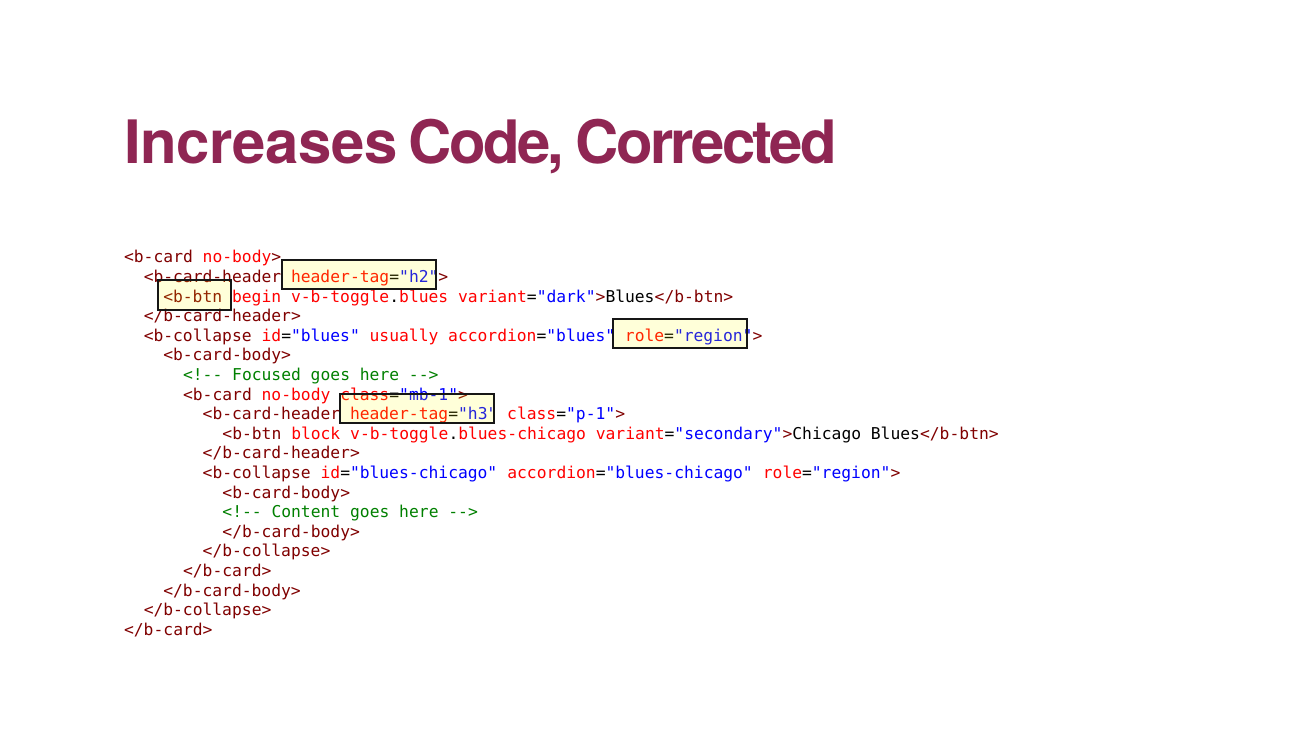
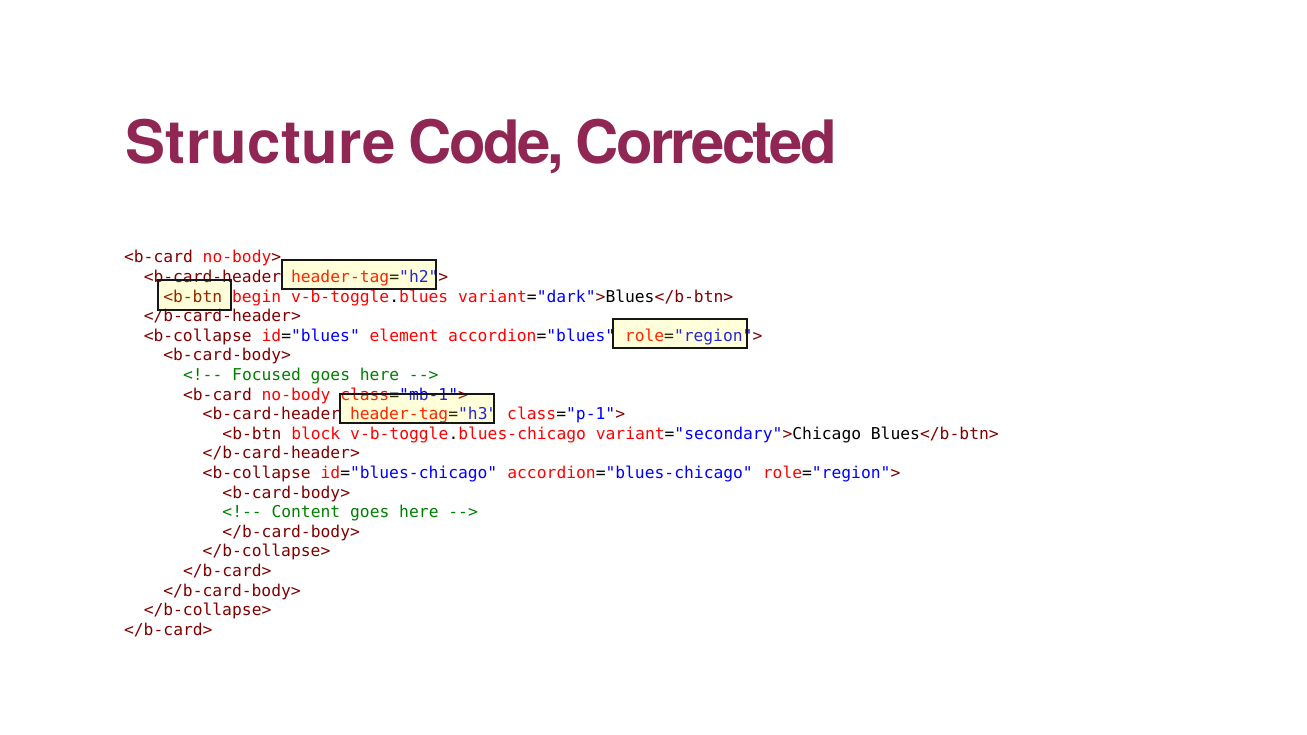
Increases: Increases -> Structure (261, 144)
usually: usually -> element (404, 336)
